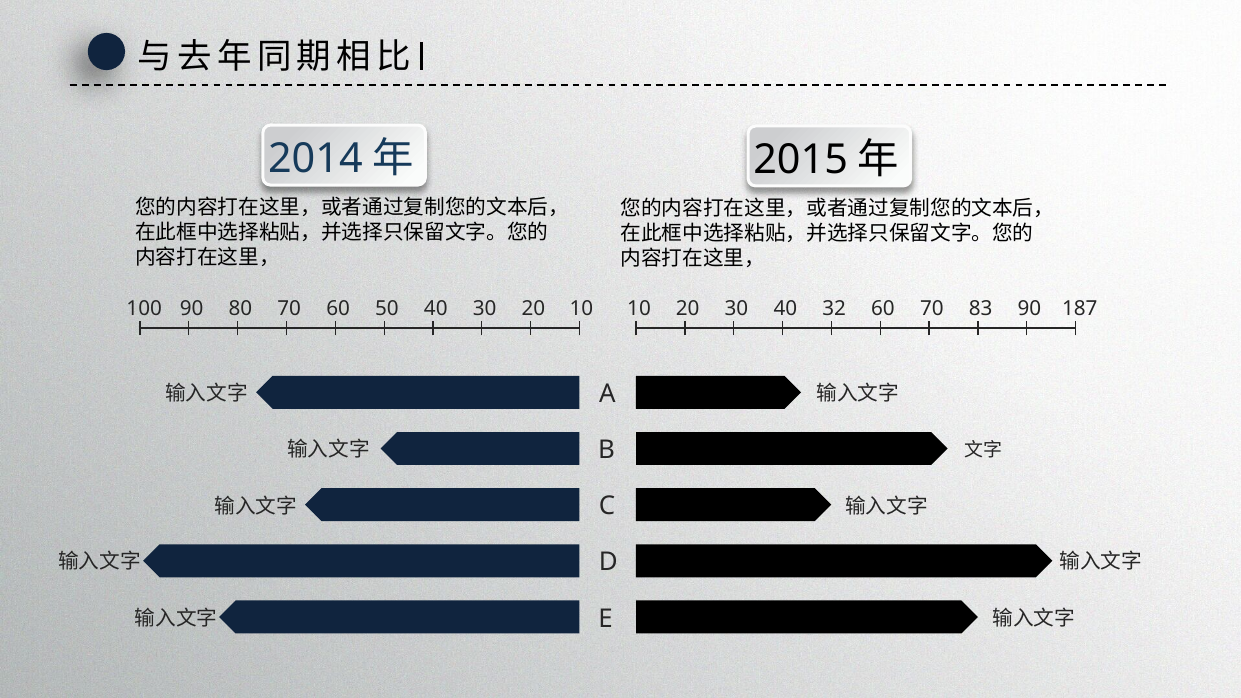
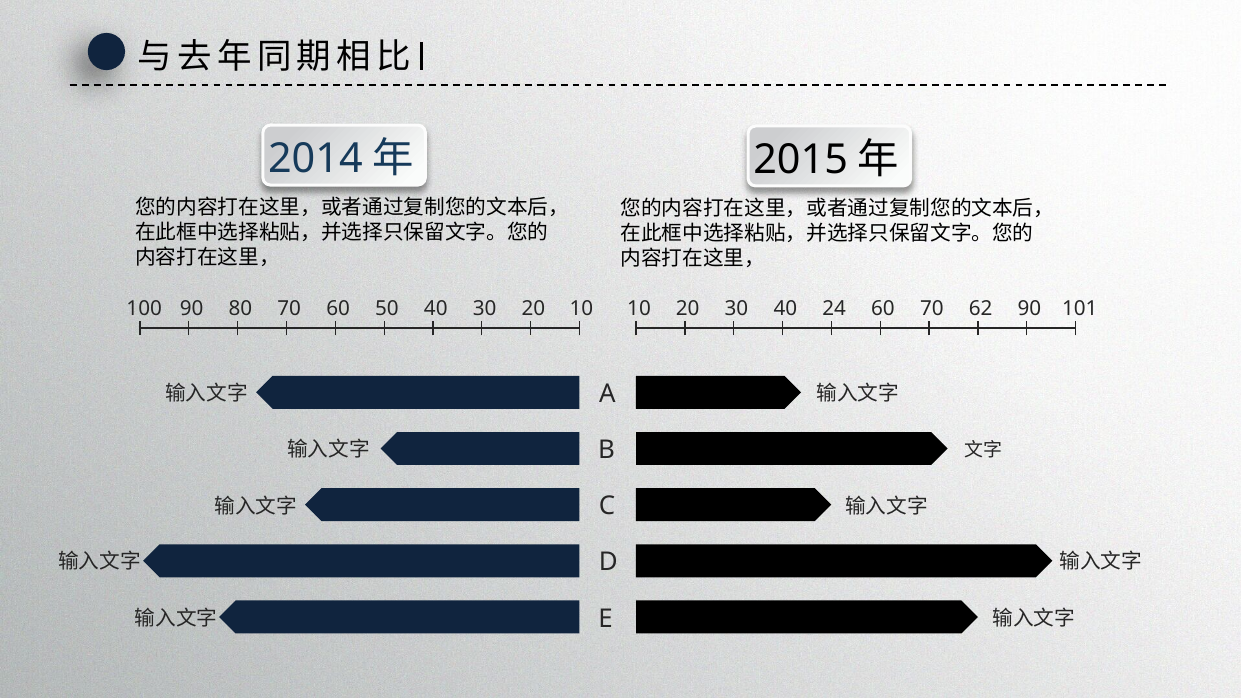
32: 32 -> 24 (834, 309)
83: 83 -> 62 (981, 309)
187: 187 -> 101 (1080, 309)
